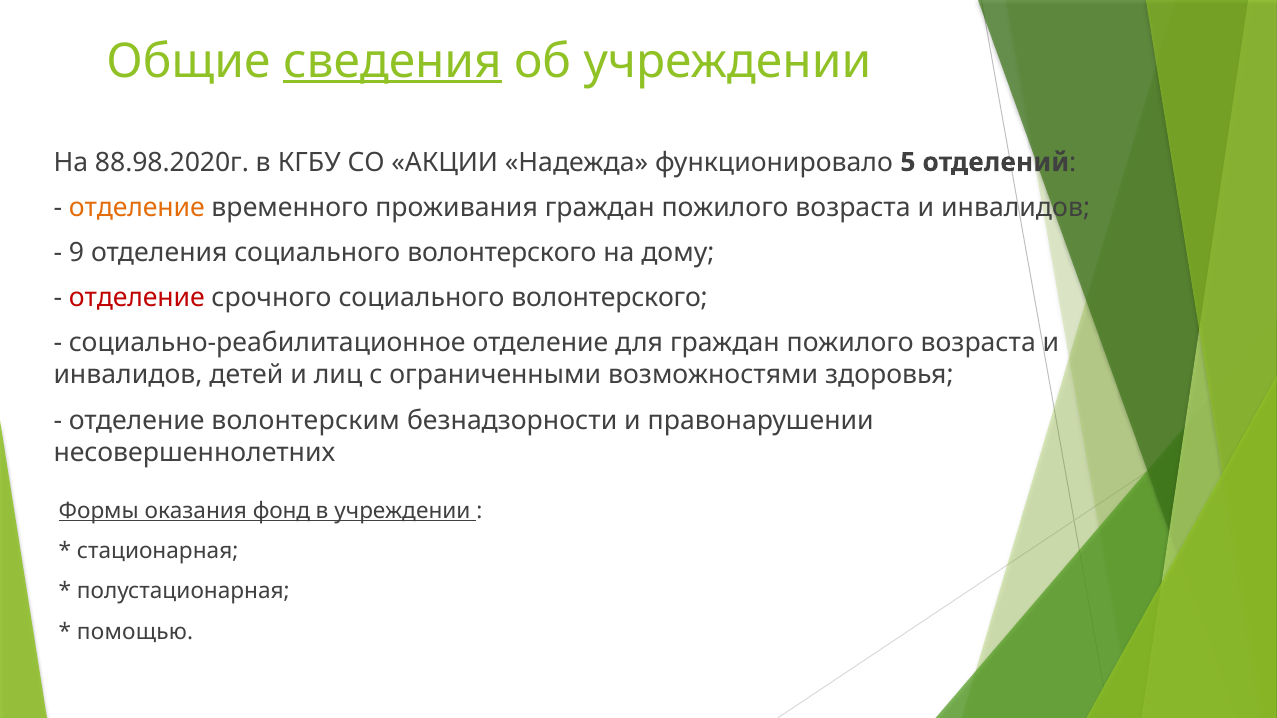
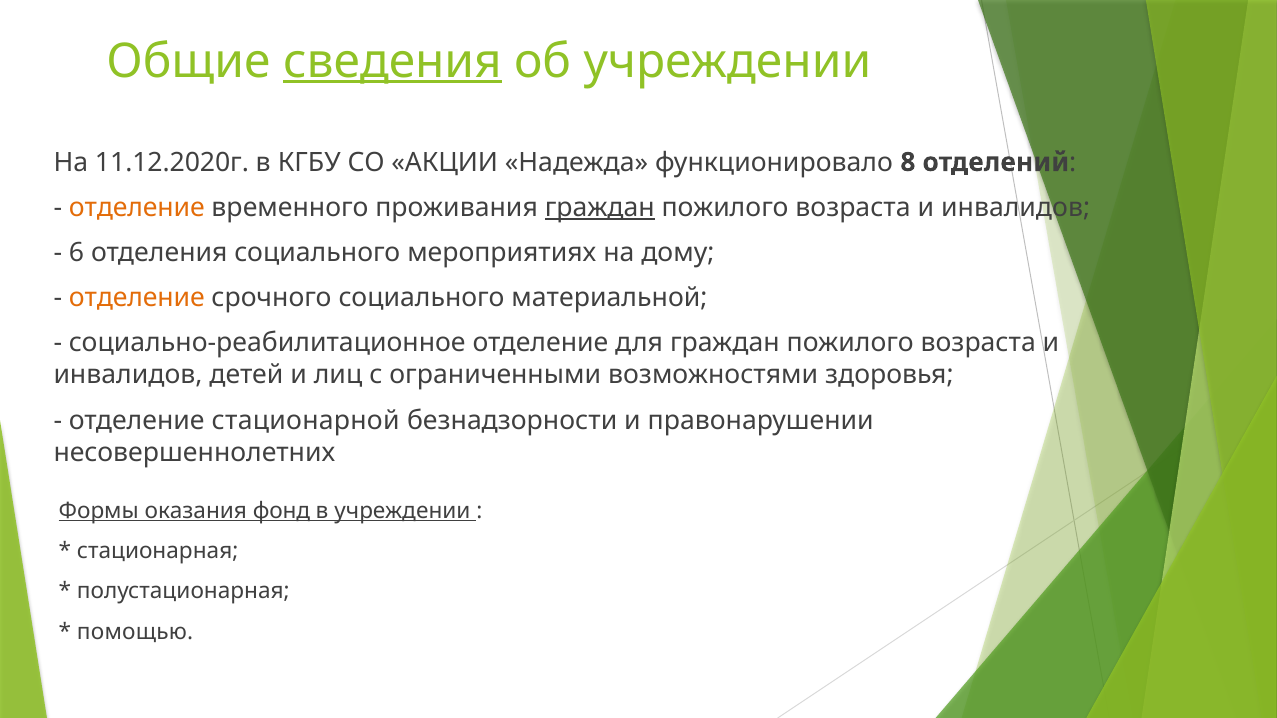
88.98.2020г: 88.98.2020г -> 11.12.2020г (172, 162)
5: 5 -> 8 (908, 162)
граждан underline: none -> present (600, 208)
9: 9 -> 6 (77, 253)
отделения социального волонтерского: волонтерского -> мероприятиях (502, 253)
отделение colour: red -> orange (137, 298)
срочного социального волонтерского: волонтерского -> материальной (609, 298)
волонтерским: волонтерским -> стационарной (306, 421)
